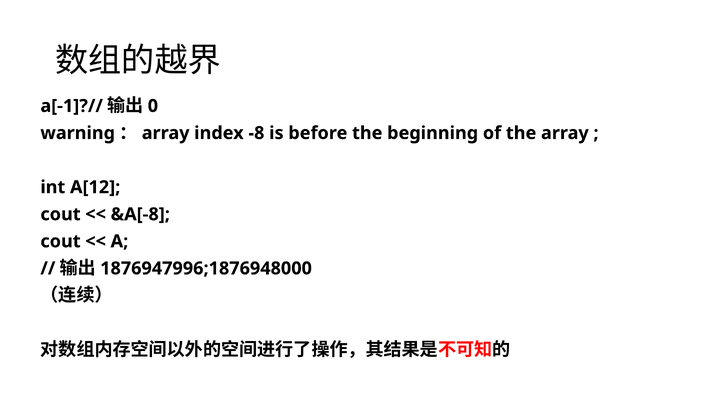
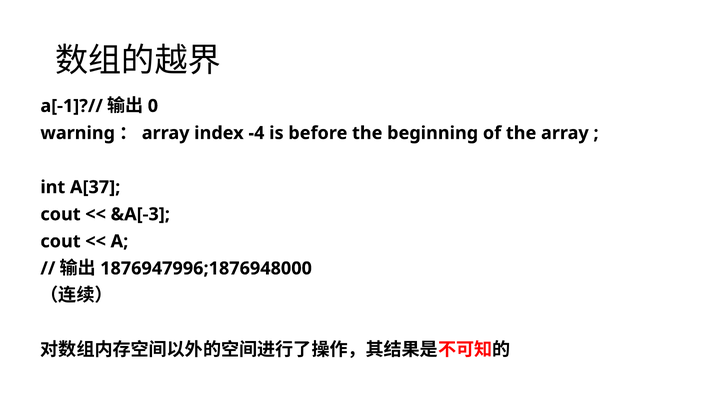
-8: -8 -> -4 (256, 133)
A[12: A[12 -> A[37 (95, 187)
&A[-8: &A[-8 -> &A[-3 (140, 214)
